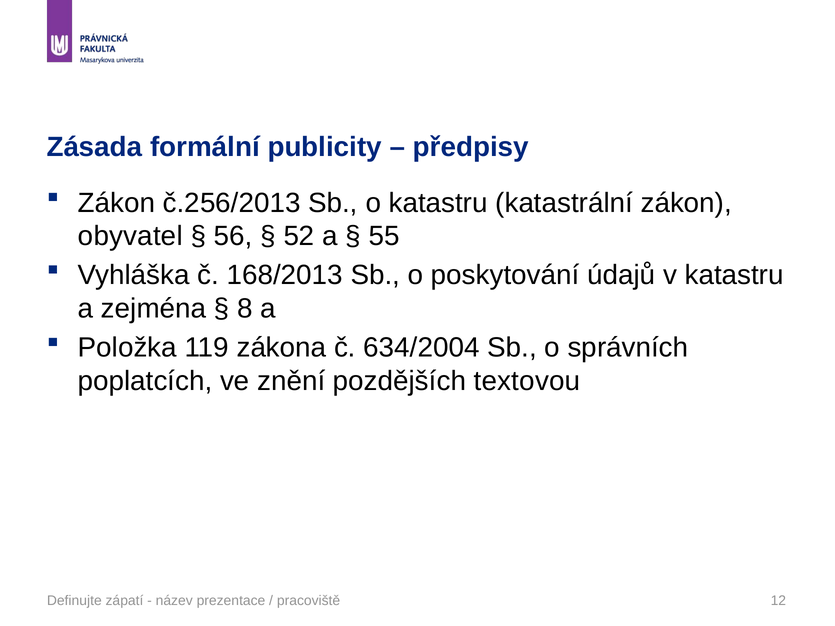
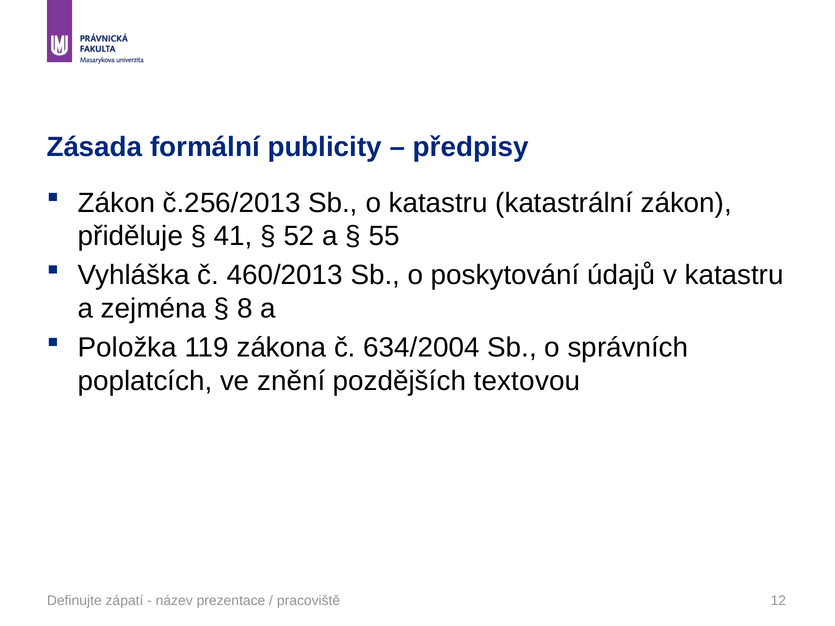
obyvatel: obyvatel -> přiděluje (130, 236)
56: 56 -> 41 (233, 236)
168/2013: 168/2013 -> 460/2013 (285, 275)
